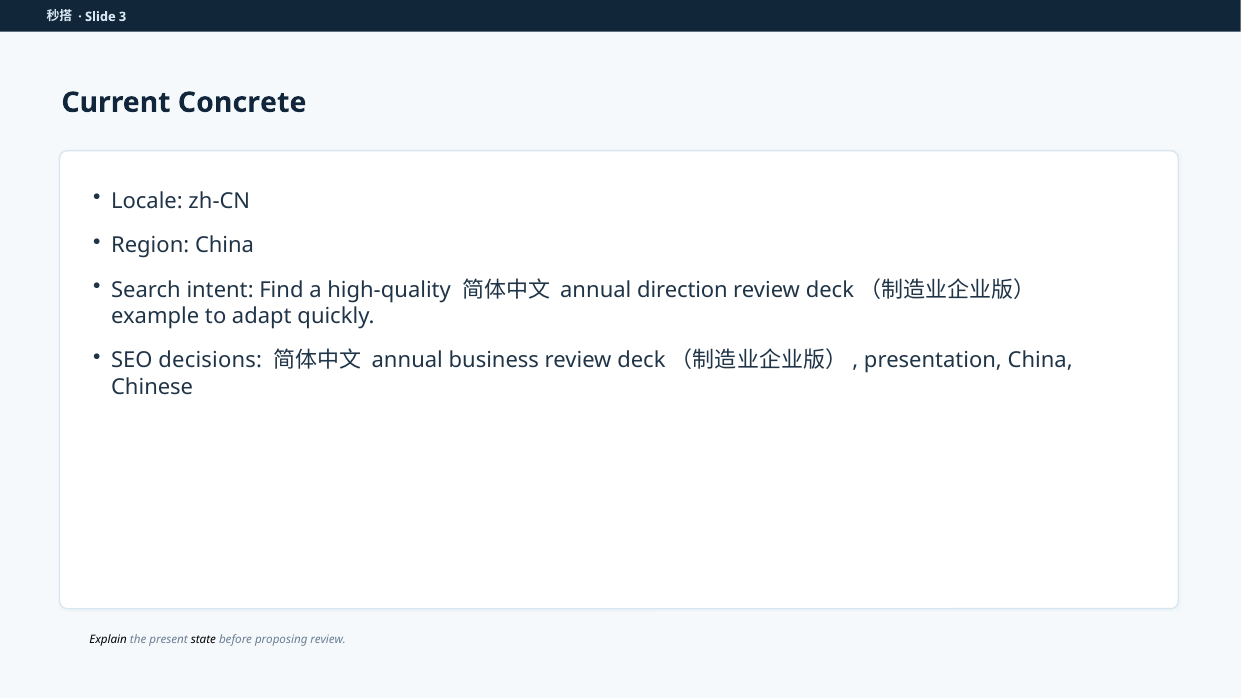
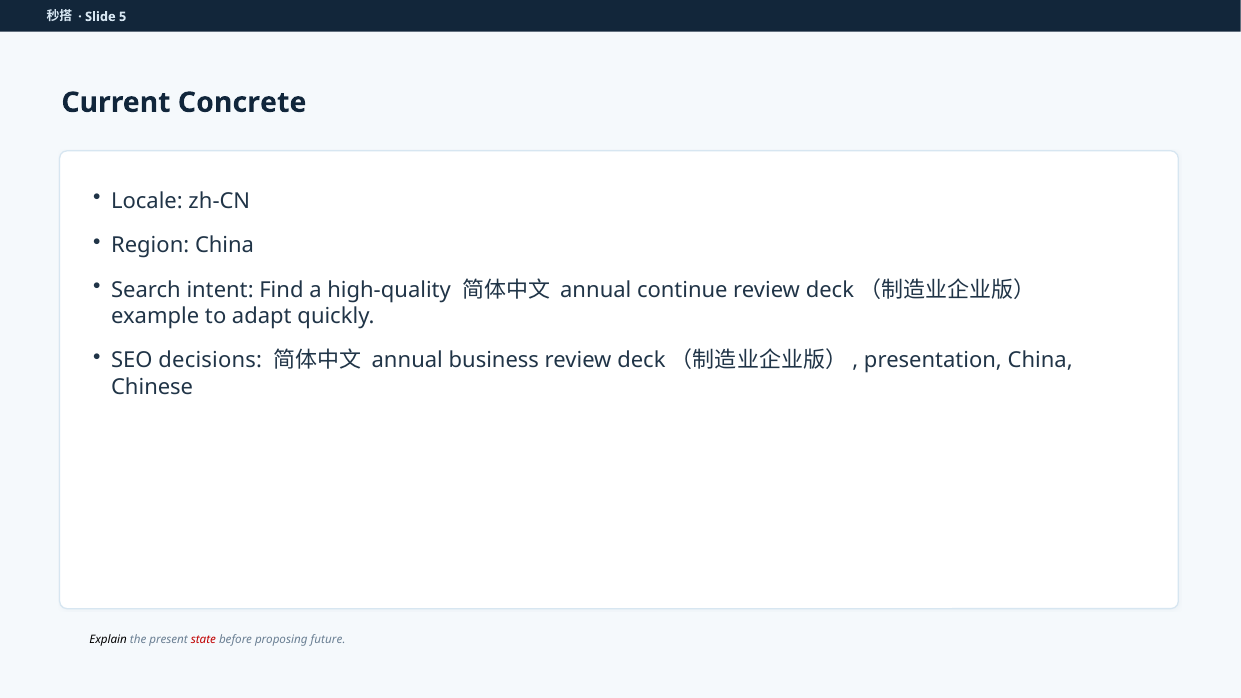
3: 3 -> 5 (123, 17)
direction: direction -> continue (682, 290)
state colour: black -> red (203, 639)
proposing review: review -> future (328, 639)
